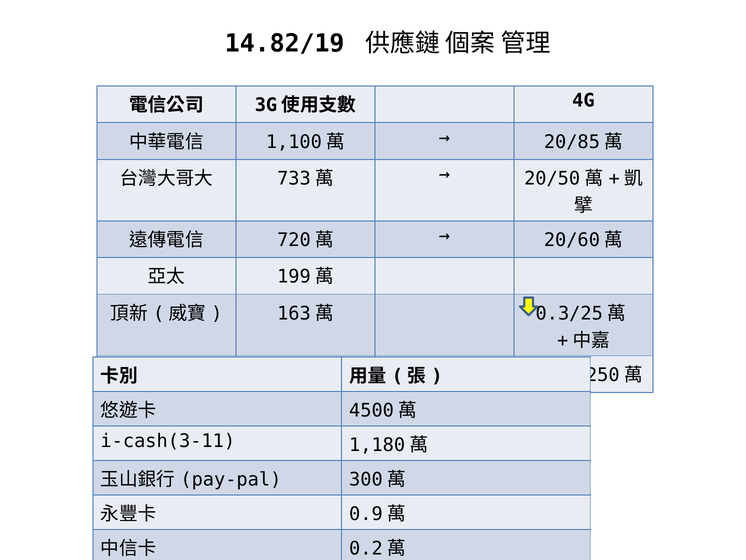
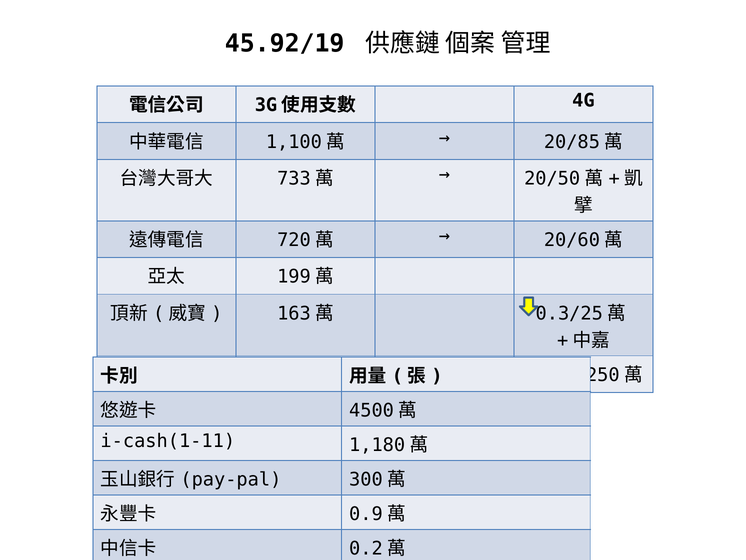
14.82/19: 14.82/19 -> 45.92/19 (285, 43)
i-cash(3-11: i-cash(3-11 -> i-cash(1-11 (168, 441)
